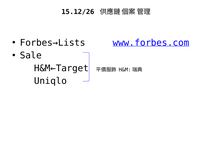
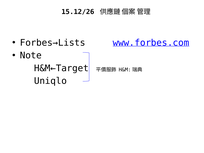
Sale: Sale -> Note (31, 55)
